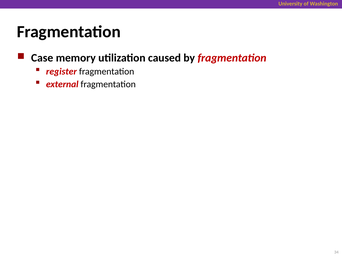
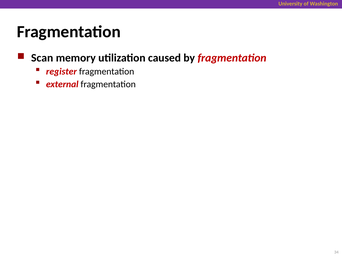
Case: Case -> Scan (42, 58)
